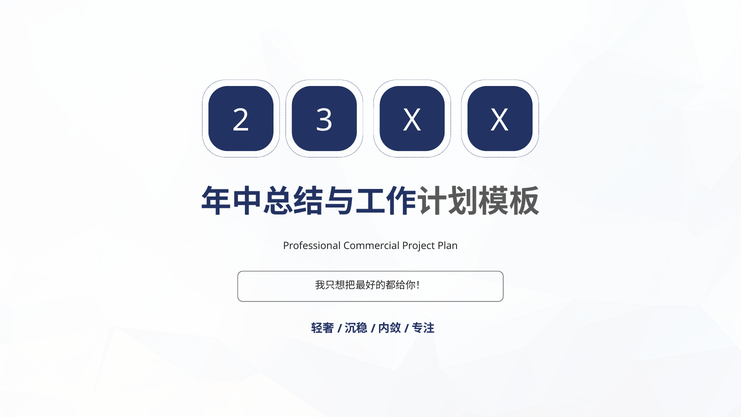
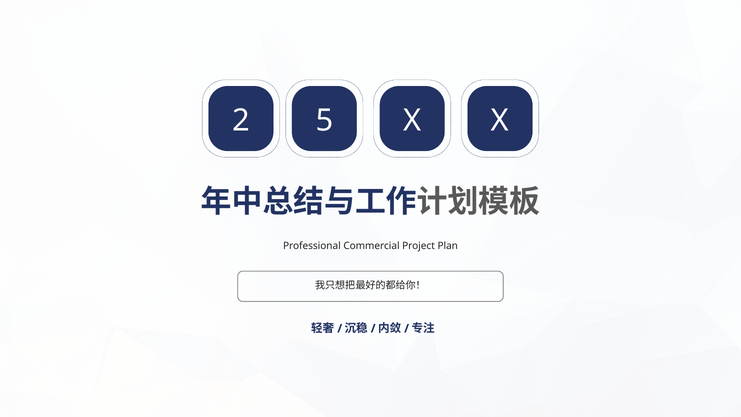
3: 3 -> 5 (324, 121)
